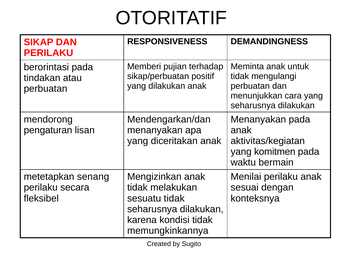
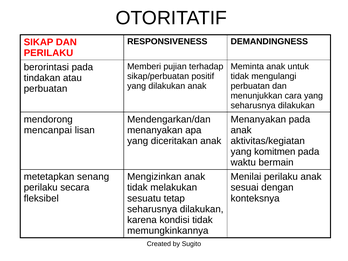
pengaturan: pengaturan -> mencanpai (48, 130)
sesuatu tidak: tidak -> tetap (174, 198)
